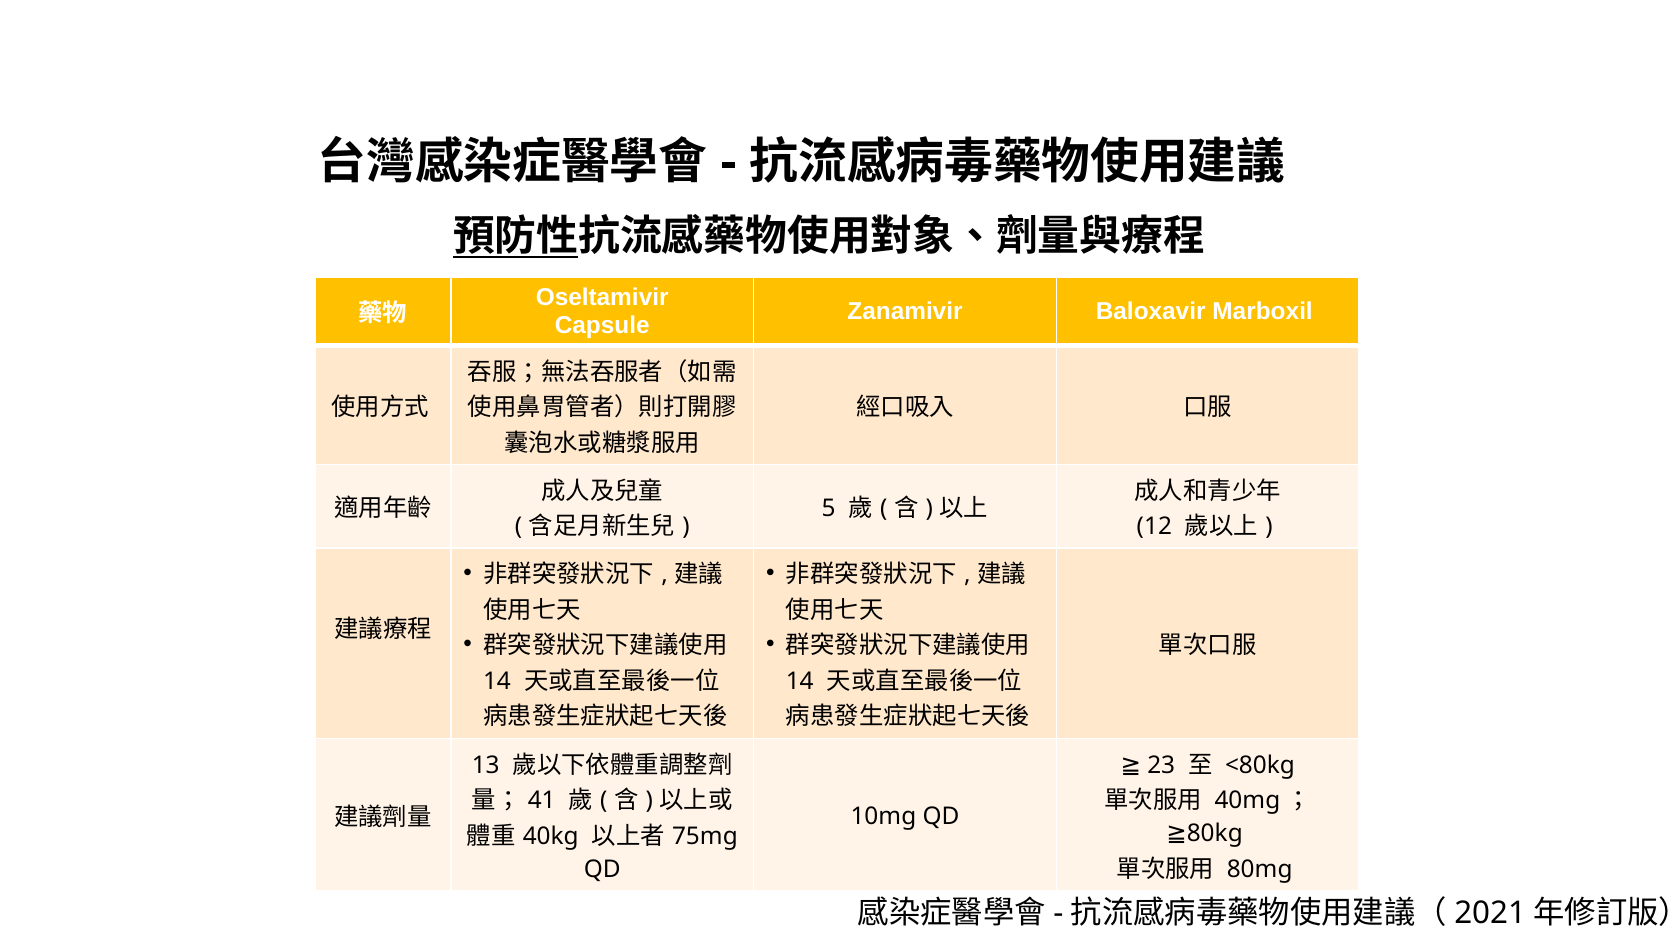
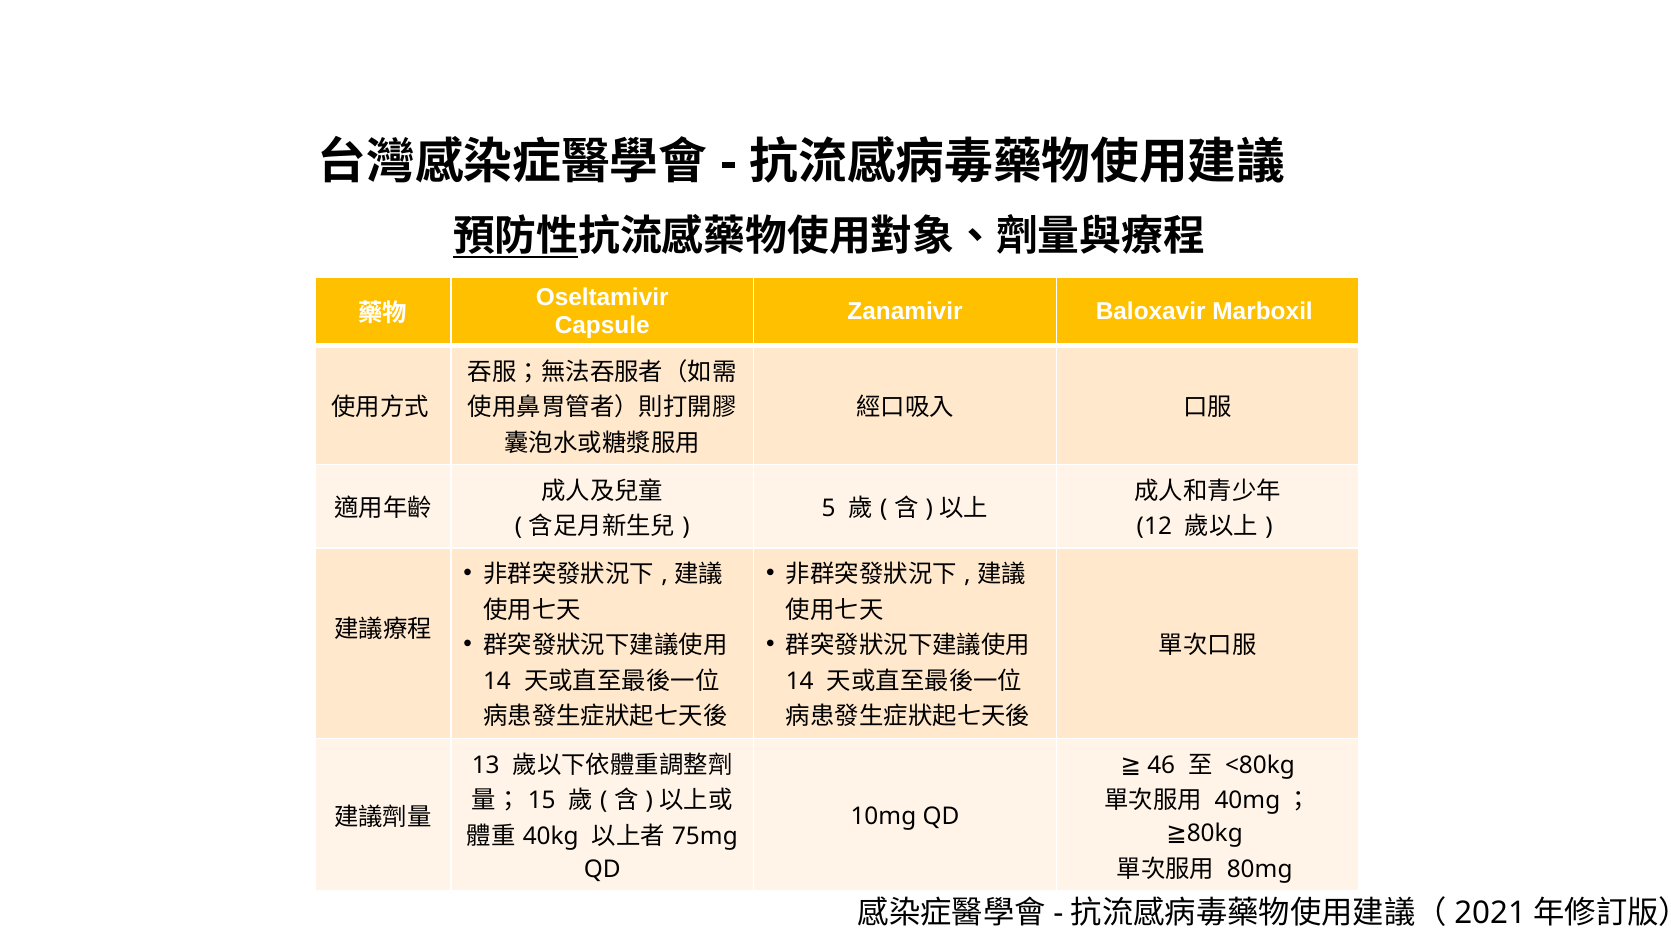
23: 23 -> 46 (1161, 765)
41: 41 -> 15 (542, 800)
